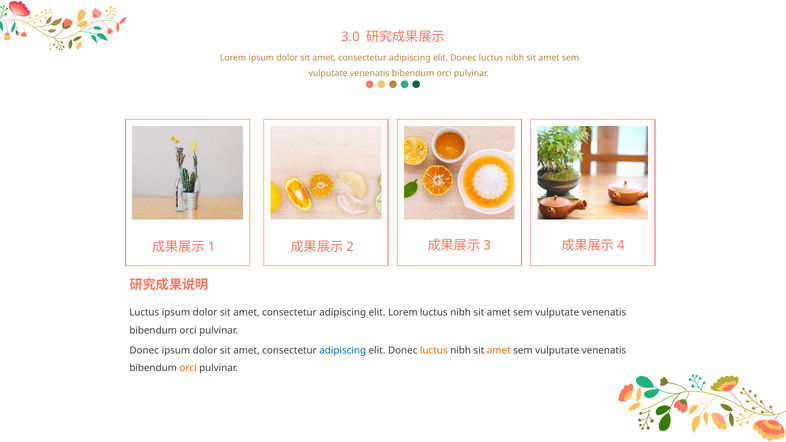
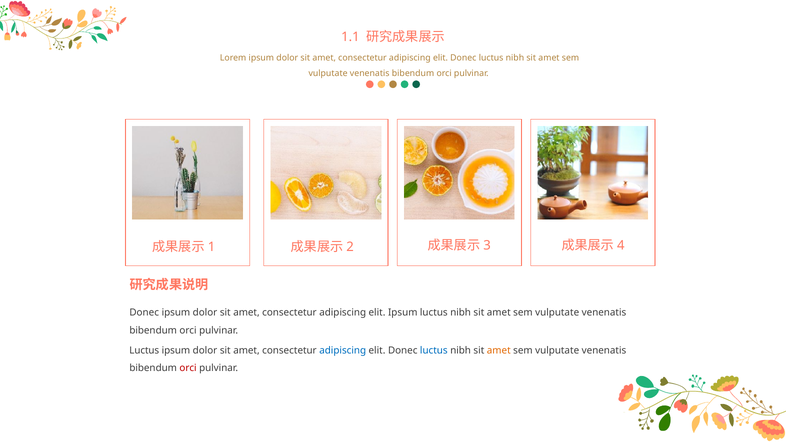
3.0: 3.0 -> 1.1 (350, 37)
Luctus: Luctus -> Donec (144, 313)
elit Lorem: Lorem -> Ipsum (403, 313)
Donec: Donec -> Luctus (144, 350)
luctus colour: orange -> blue (434, 350)
orci colour: orange -> red (188, 368)
